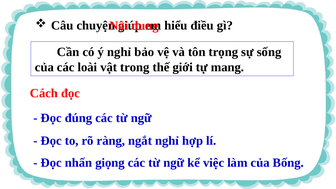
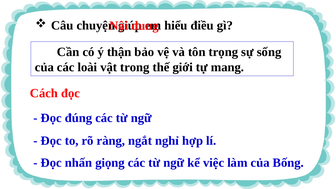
ý nghỉ: nghỉ -> thận (119, 52)
